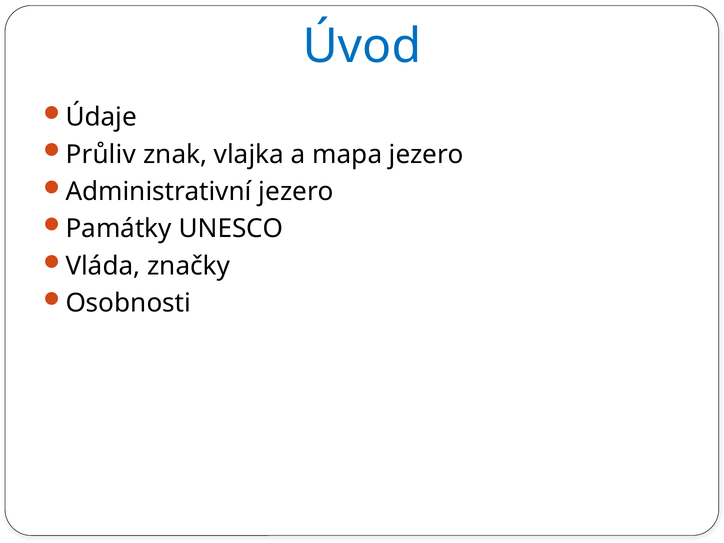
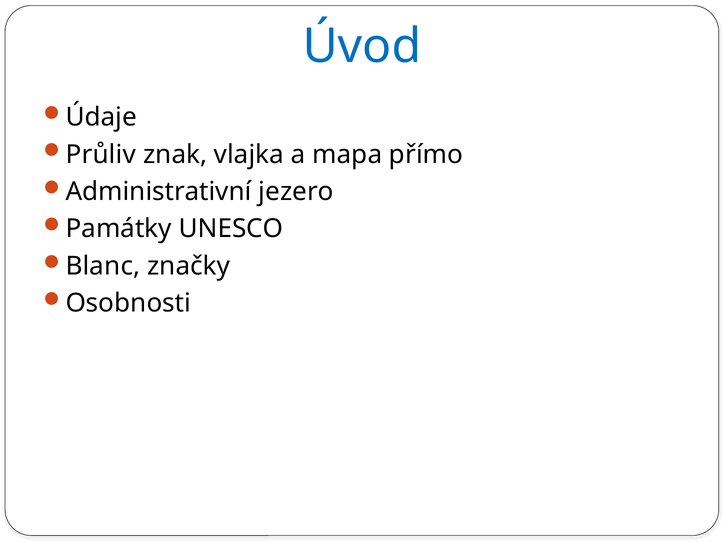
mapa jezero: jezero -> přímo (426, 154)
Vláda: Vláda -> Blanc (103, 266)
